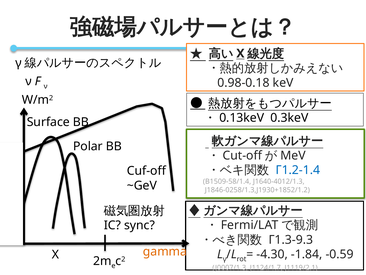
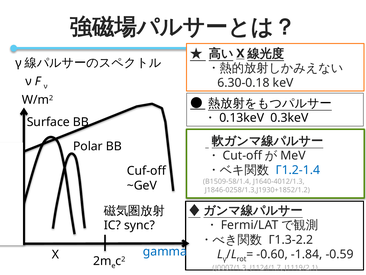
0.98-0.18: 0.98-0.18 -> 6.30-0.18 (243, 83)
Γ1.3-9.3: Γ1.3-9.3 -> Γ1.3-2.2 (291, 239)
gamma colour: orange -> blue (165, 251)
-4.30: -4.30 -> -0.60 (272, 254)
